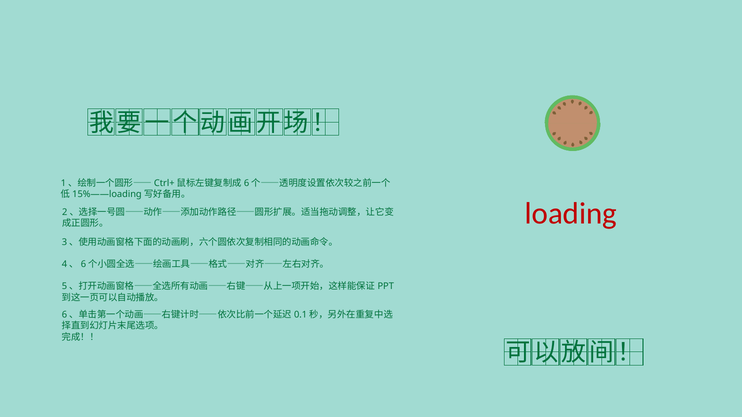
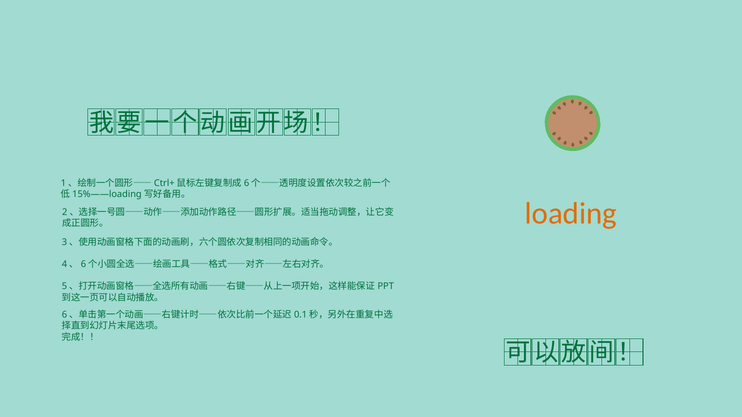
loading colour: red -> orange (571, 214)
